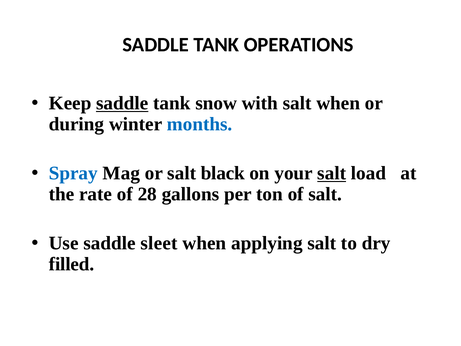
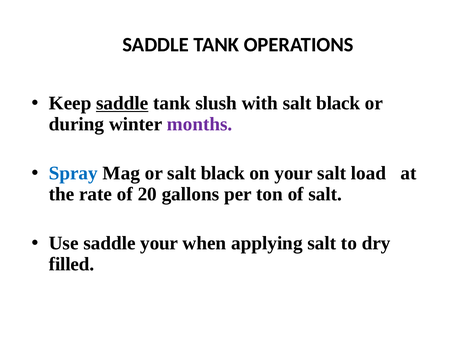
snow: snow -> slush (216, 103)
with salt when: when -> black (338, 103)
months colour: blue -> purple (200, 124)
salt underline: present -> none (332, 173)
28: 28 -> 20 (147, 194)
saddle sleet: sleet -> your (159, 243)
